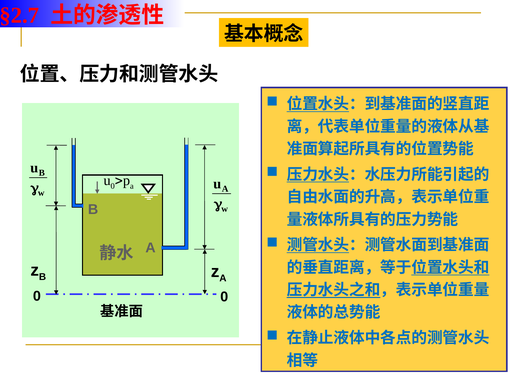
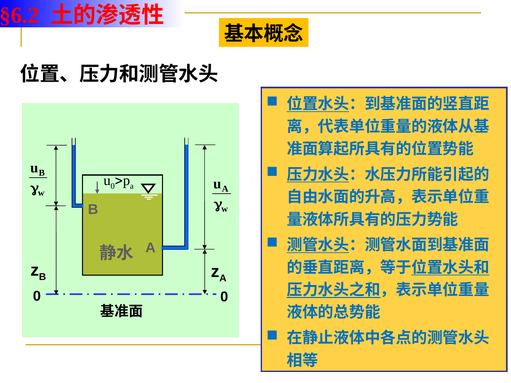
§2.7: §2.7 -> §6.2 (19, 15)
